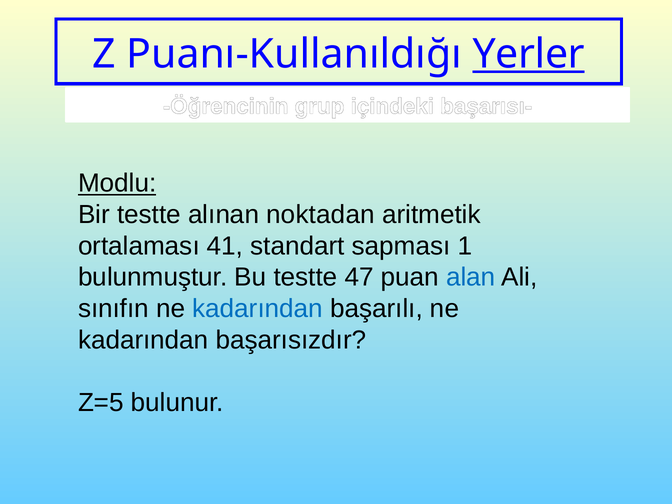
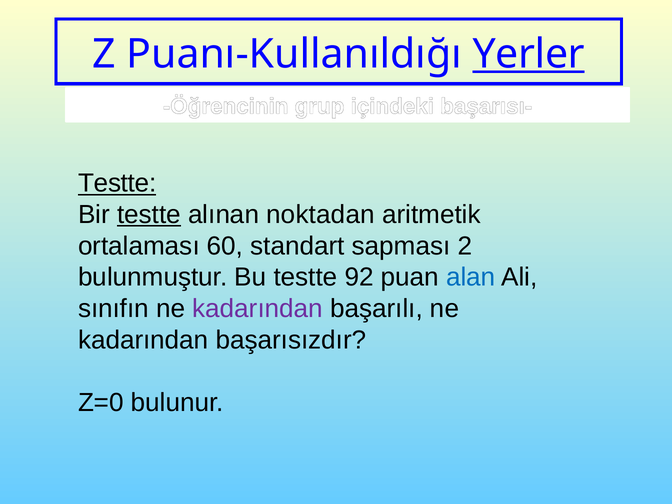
Modlu: Modlu -> Testte (117, 183)
testte underline: none -> present (149, 215)
41: 41 -> 60 (225, 246)
1: 1 -> 2 (465, 246)
47: 47 -> 92 (359, 277)
kadarından colour: blue -> purple (258, 309)
Z=5: Z=5 -> Z=0 (101, 403)
